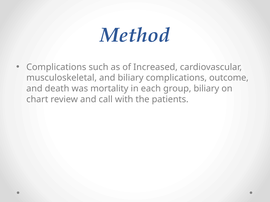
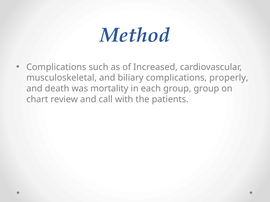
outcome: outcome -> properly (229, 78)
group biliary: biliary -> group (206, 89)
